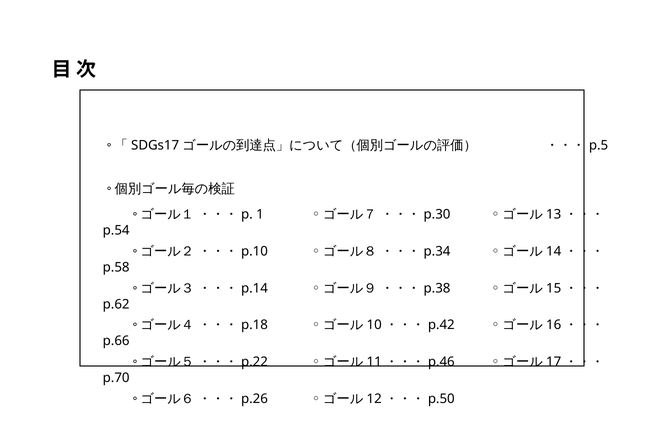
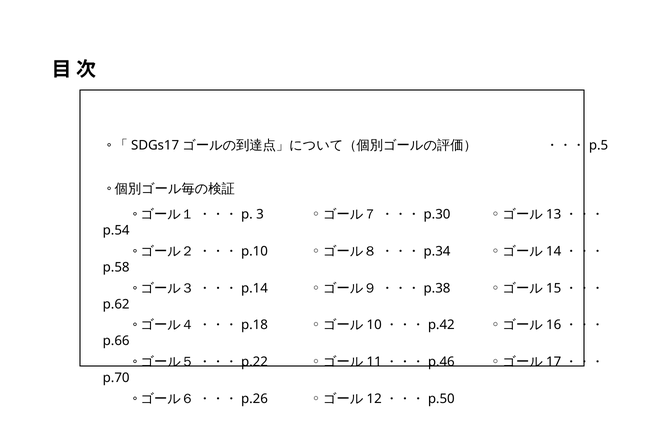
1: 1 -> 3 (260, 215)
